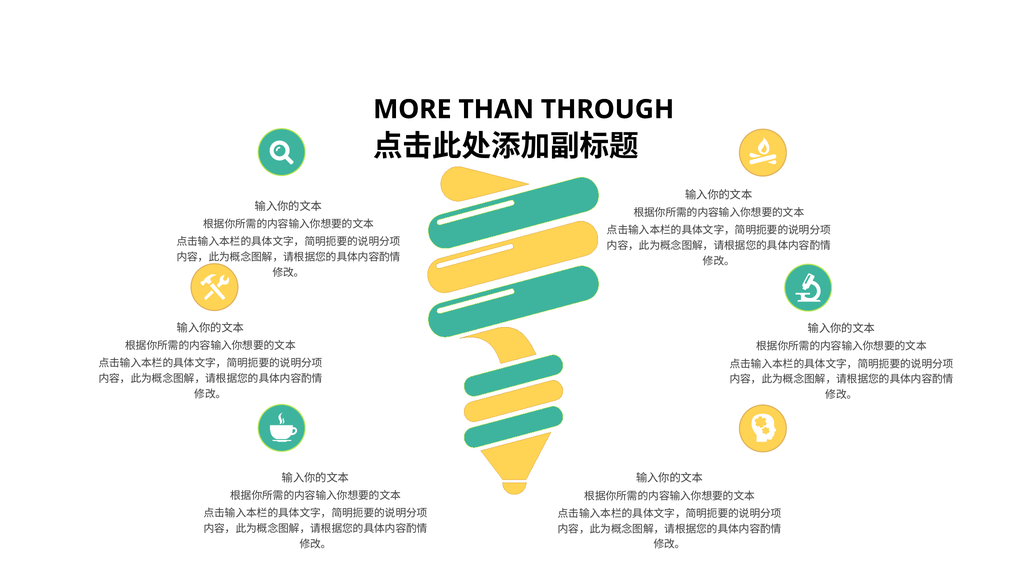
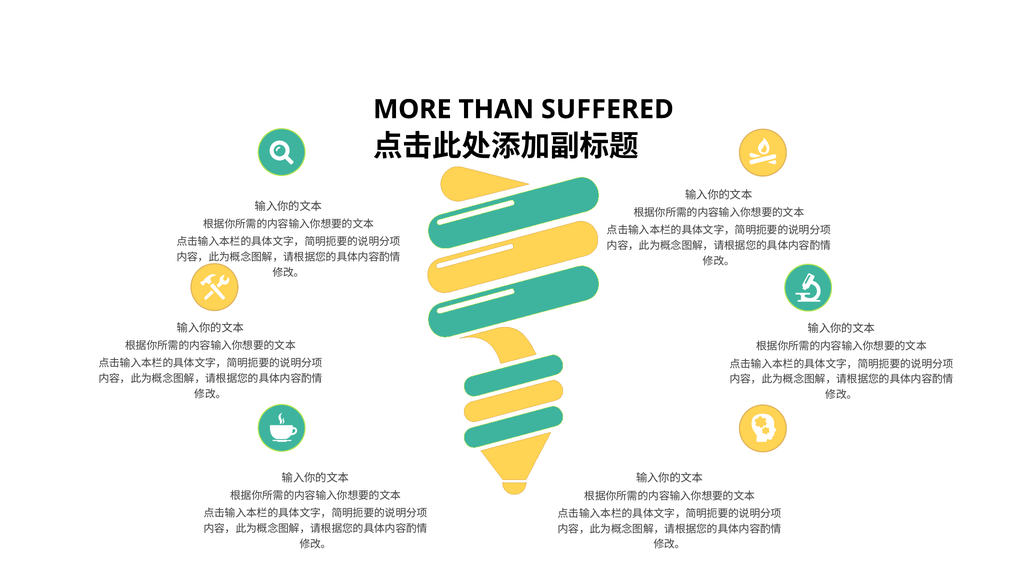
THROUGH: THROUGH -> SUFFERED (607, 110)
